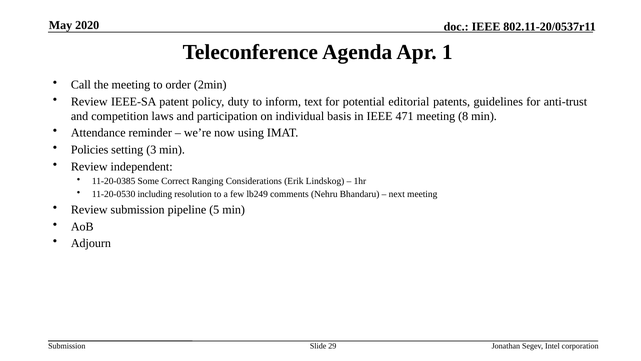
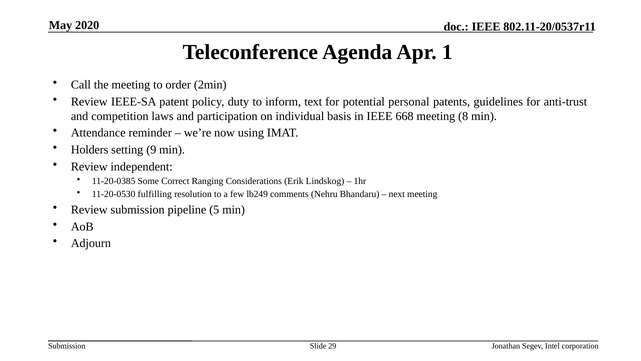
editorial: editorial -> personal (409, 102)
471: 471 -> 668 (405, 116)
Policies: Policies -> Holders (90, 150)
3: 3 -> 9 (151, 150)
including: including -> fulfilling (155, 194)
